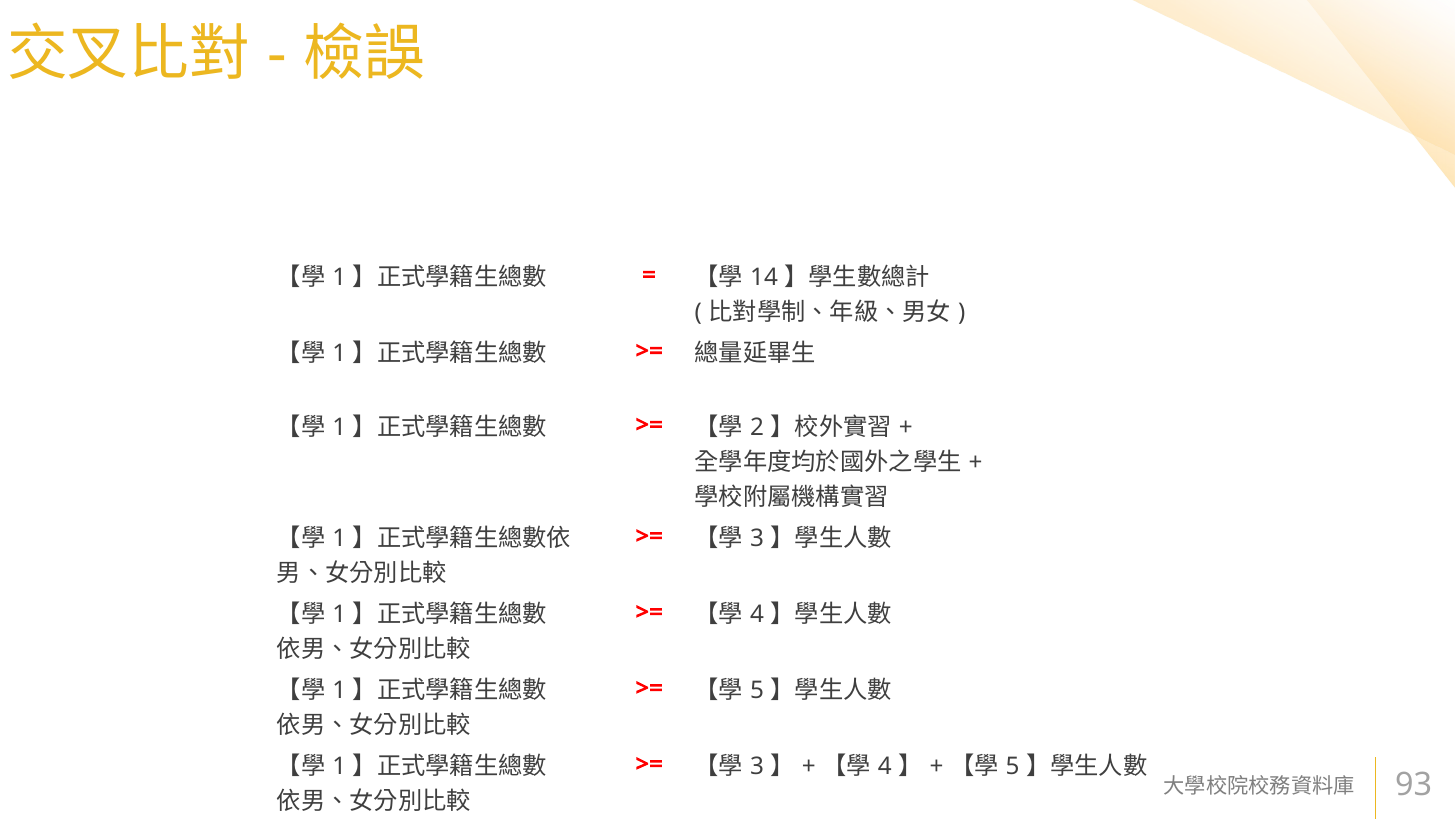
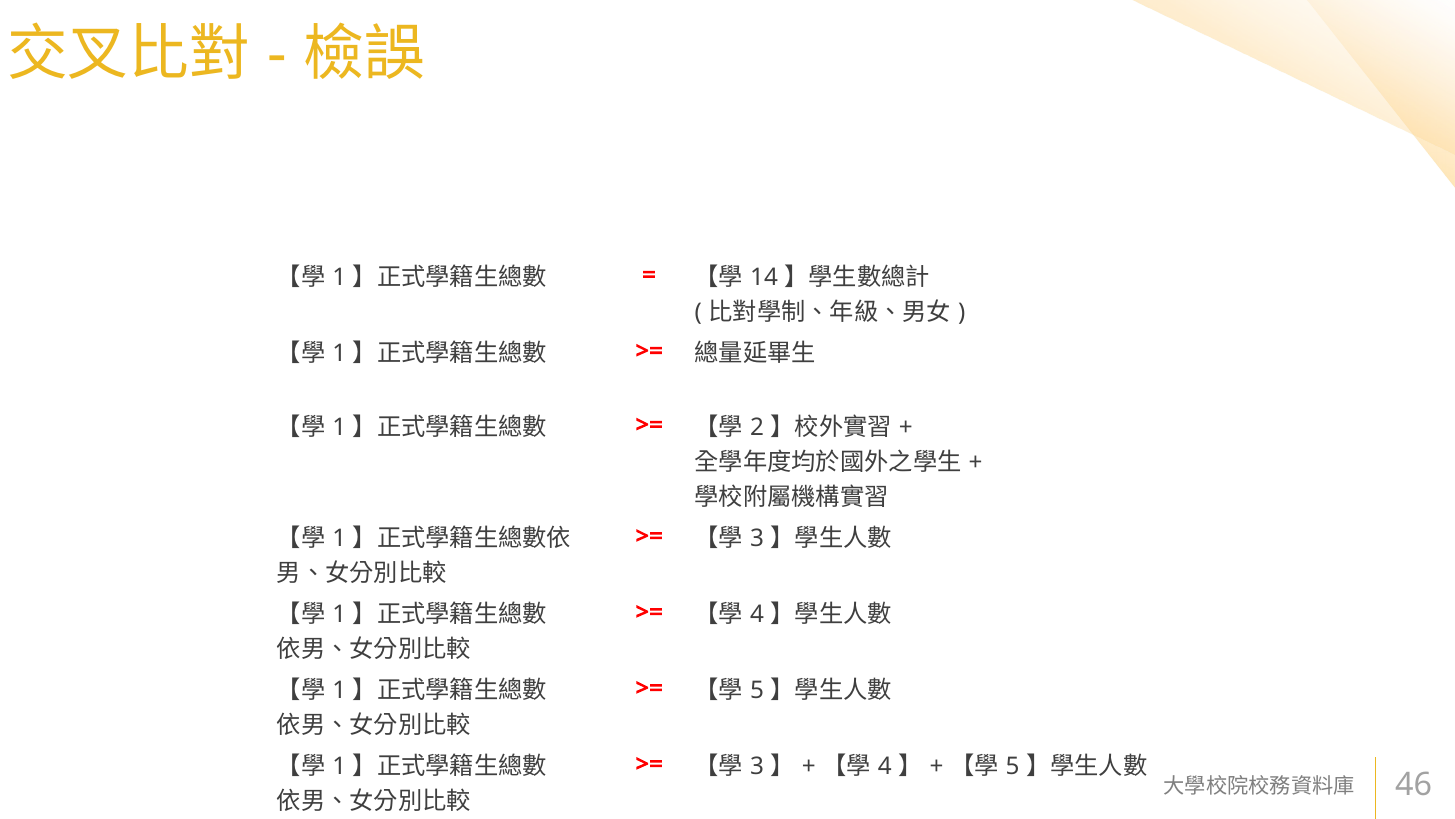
93: 93 -> 46 (1414, 785)
